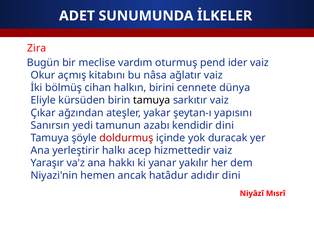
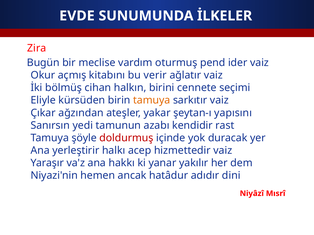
ADET: ADET -> EVDE (77, 16)
nâsa: nâsa -> verir (155, 75)
dünya: dünya -> seçimi (235, 88)
tamuya colour: black -> orange (152, 100)
kendidir dini: dini -> rast (225, 126)
